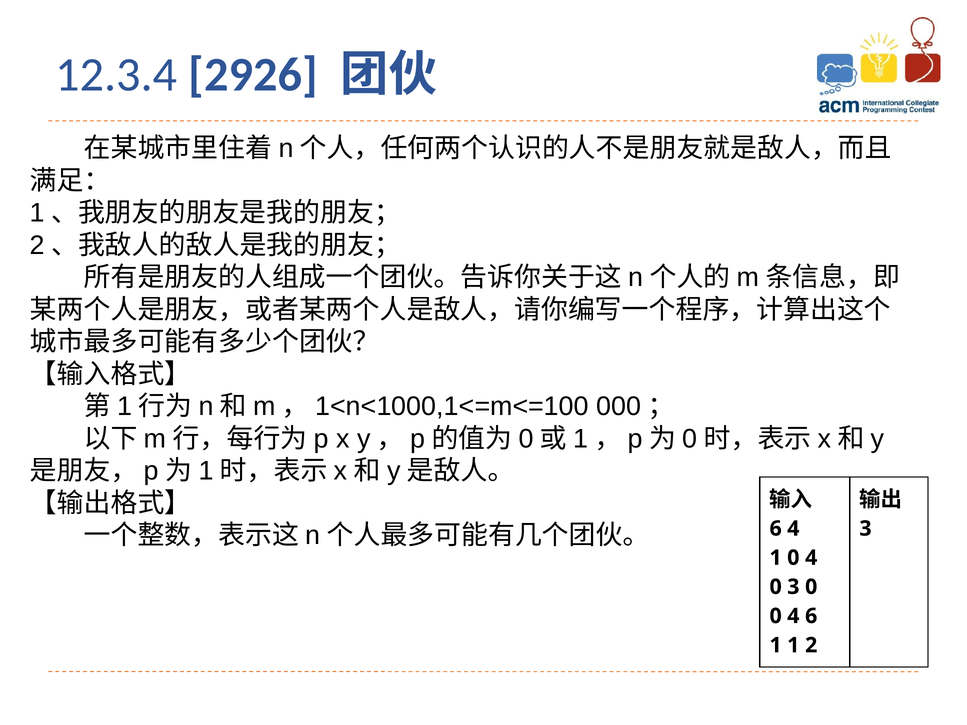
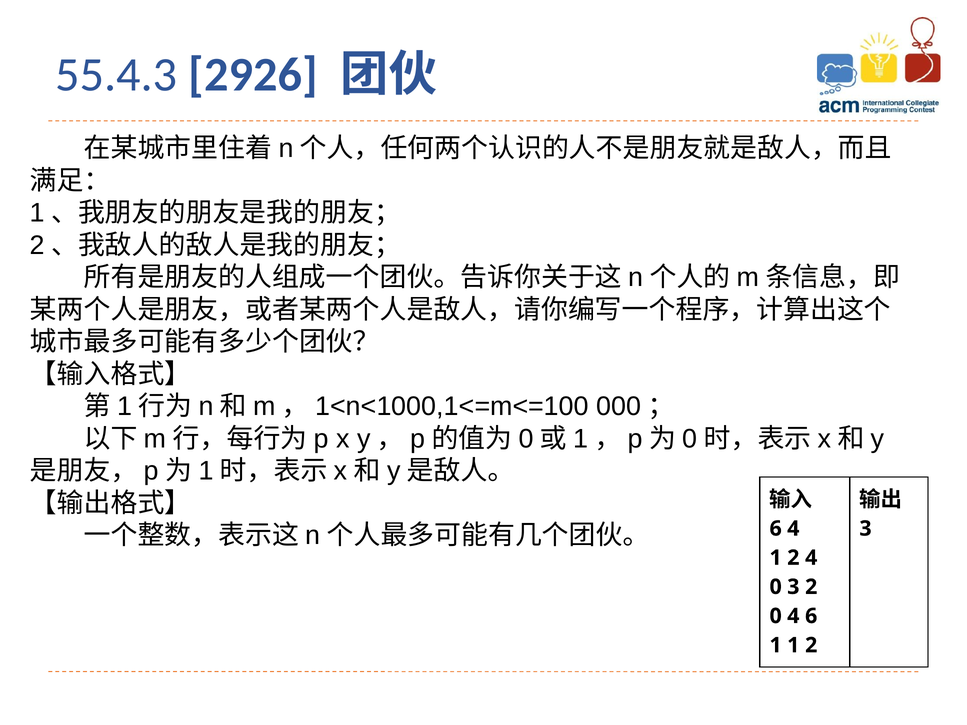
12.3.4: 12.3.4 -> 55.4.3 (116, 75)
0: 0 -> 2 (793, 558)
3 0: 0 -> 2 (811, 587)
